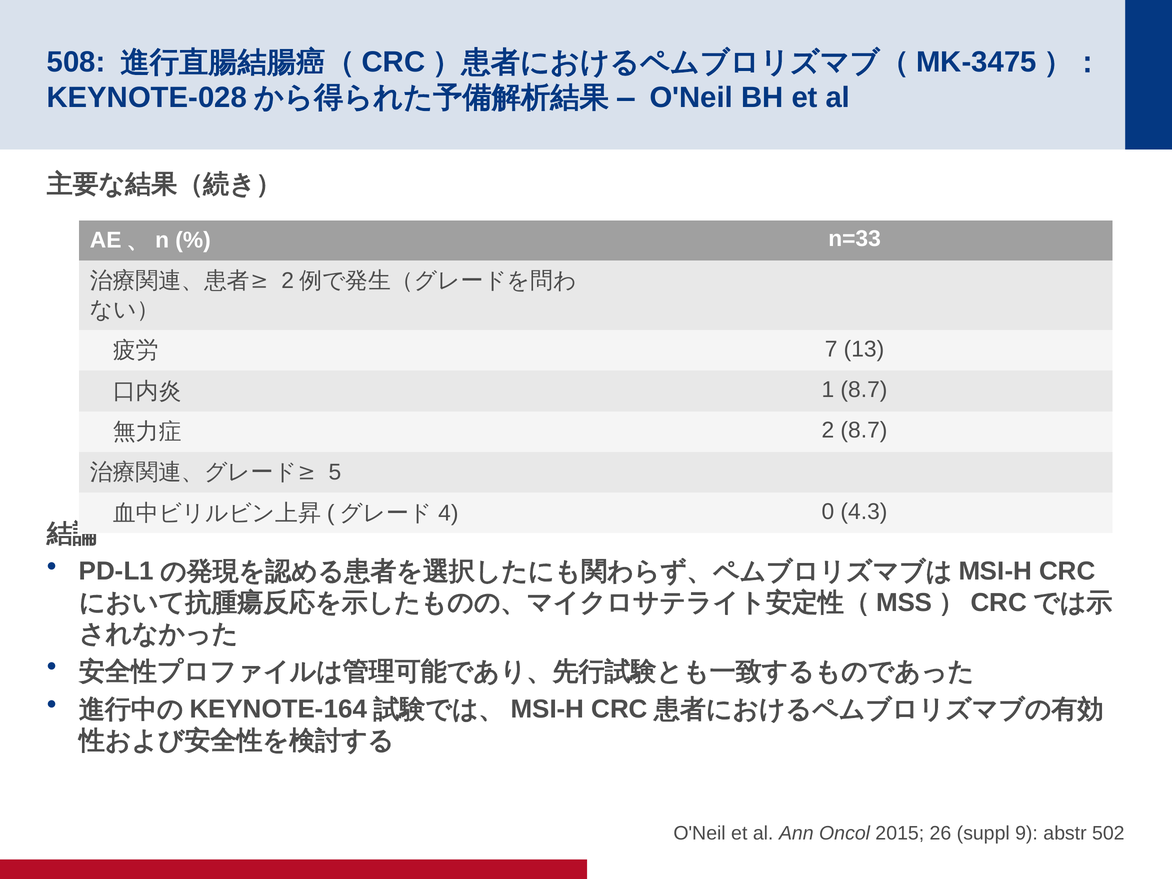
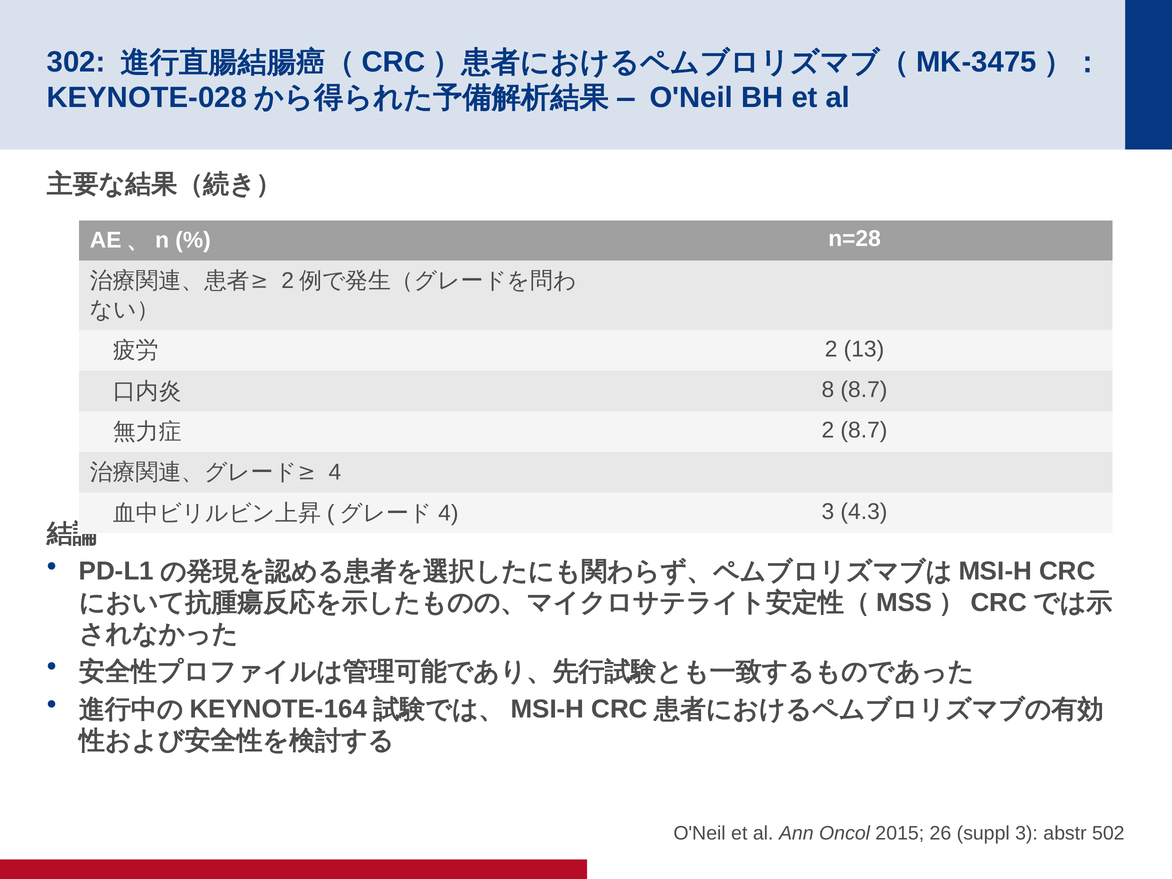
508: 508 -> 302 (76, 62)
n=33: n=33 -> n=28 (855, 239)
7: 7 -> 2 (831, 349)
1: 1 -> 8 (828, 390)
5: 5 -> 4 (335, 472)
0: 0 -> 3 (828, 512)
suppl 9: 9 -> 3 (1027, 833)
